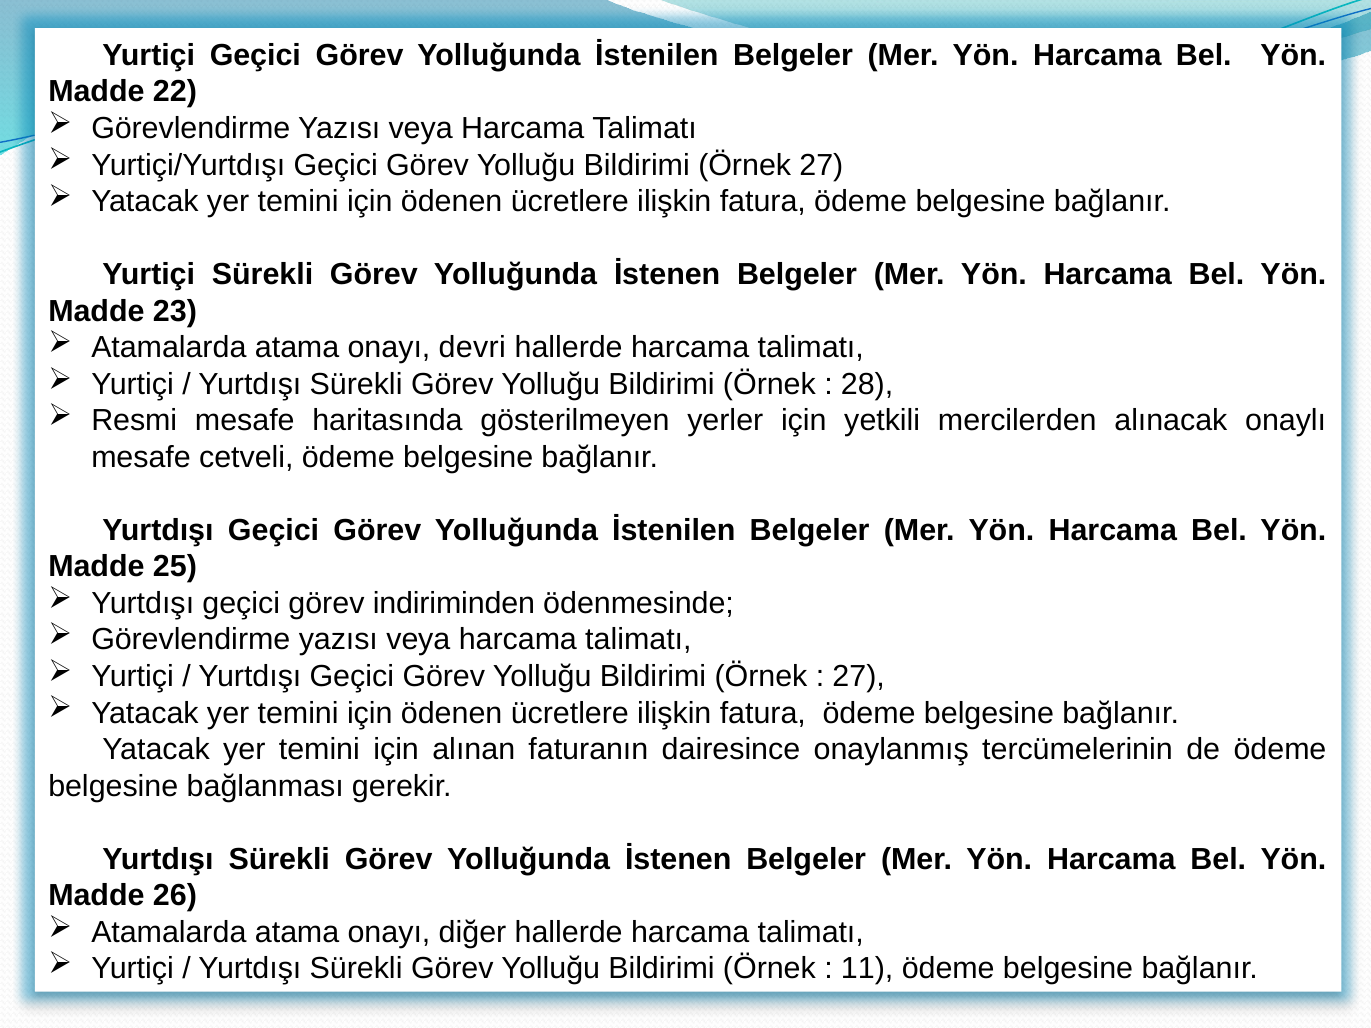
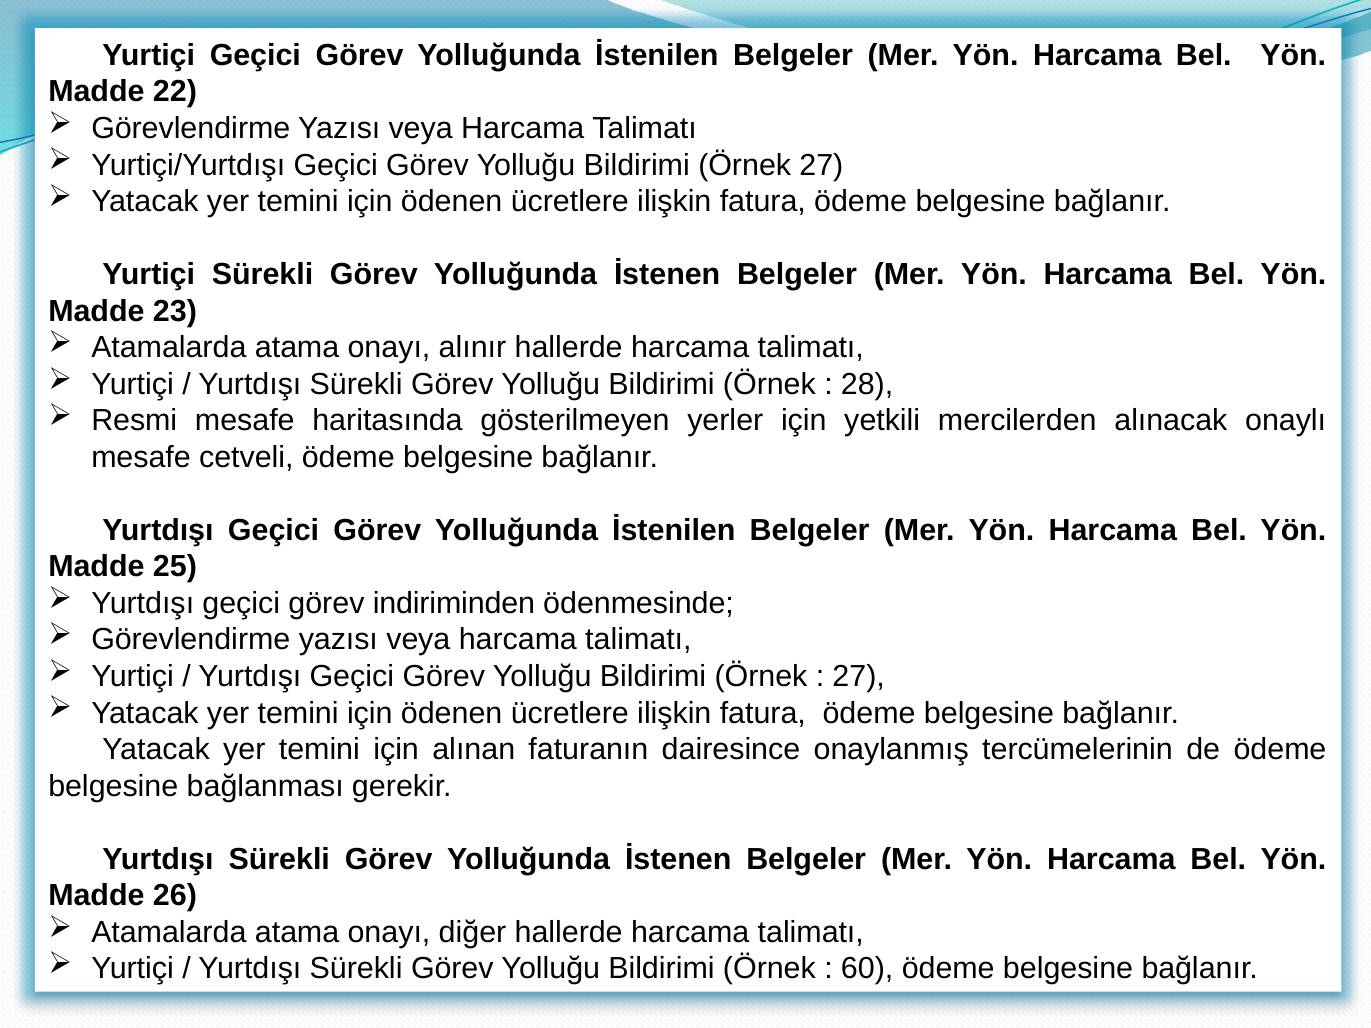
devri: devri -> alınır (472, 348)
11: 11 -> 60 (867, 969)
